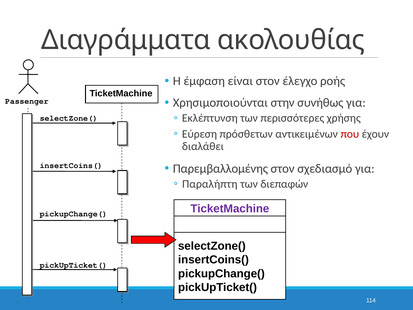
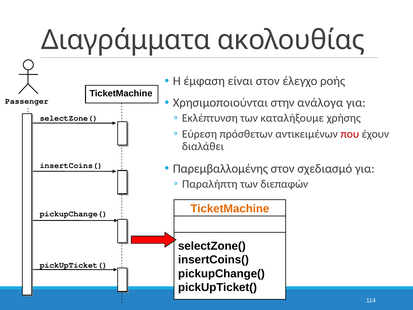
συνήθως: συνήθως -> ανάλογα (320, 103)
περισσότερες: περισσότερες -> καταλήξουμε (292, 118)
TicketMachine colour: purple -> orange (230, 209)
